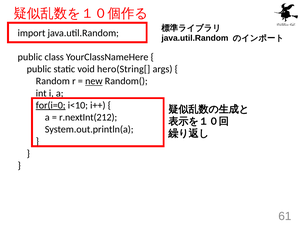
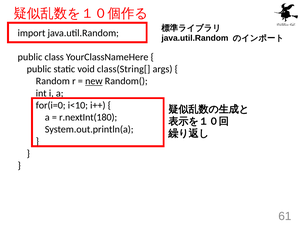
hero(String[: hero(String[ -> class(String[ (124, 69)
for(i=0 underline: present -> none (51, 105)
r.nextInt(212: r.nextInt(212 -> r.nextInt(180 (88, 117)
